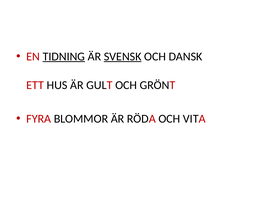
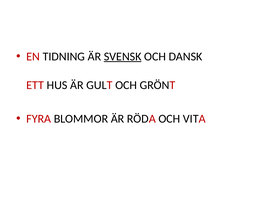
TIDNING underline: present -> none (64, 57)
